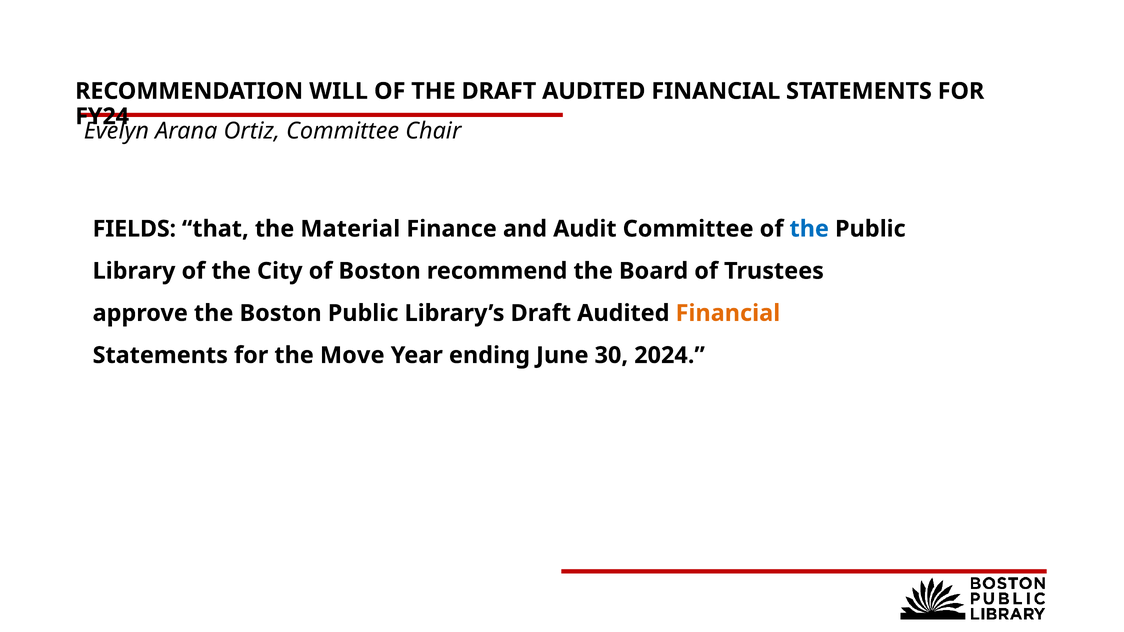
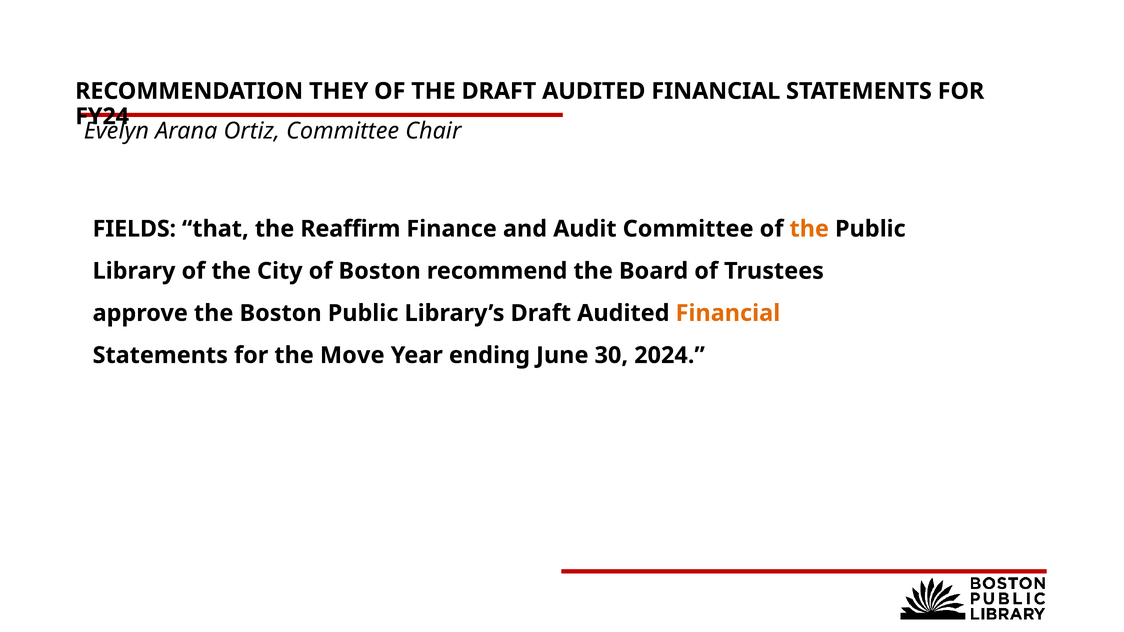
WILL: WILL -> THEY (339, 91)
Material: Material -> Reaffirm (350, 229)
the colour: blue -> orange (809, 229)
